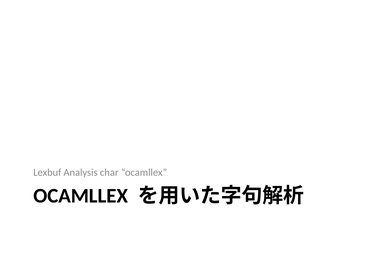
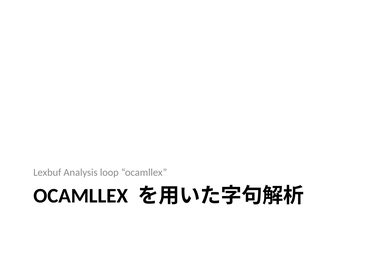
char: char -> loop (109, 173)
